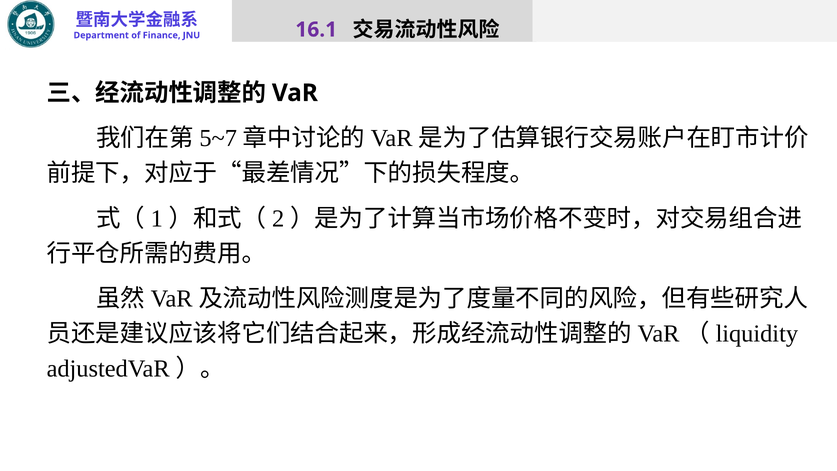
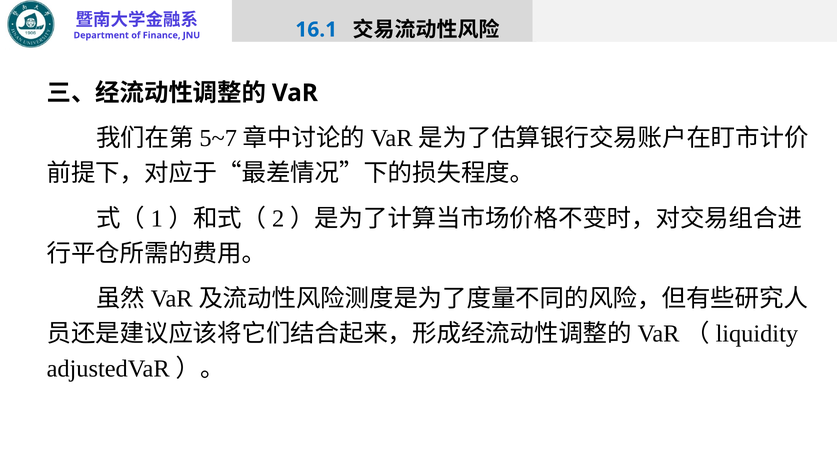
16.1 colour: purple -> blue (316, 30)
